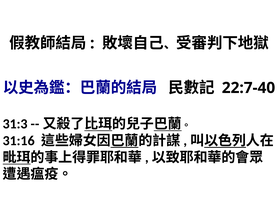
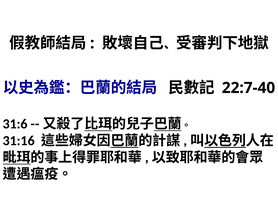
31:3: 31:3 -> 31:6 (15, 124)
